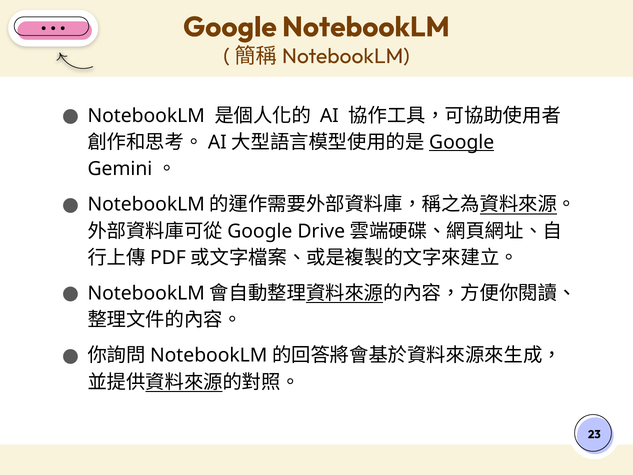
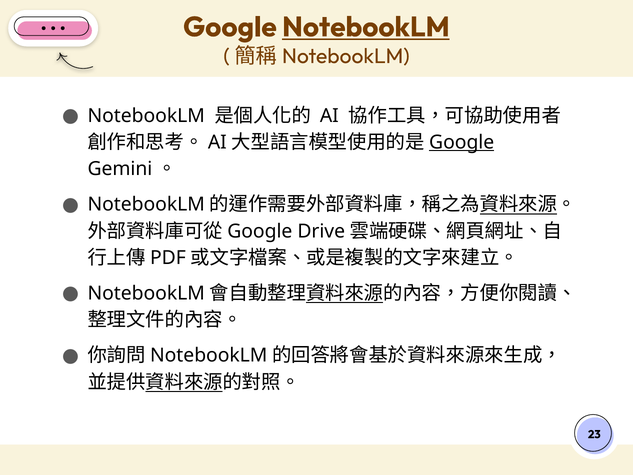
NotebookLM underline: none -> present (366, 27)
